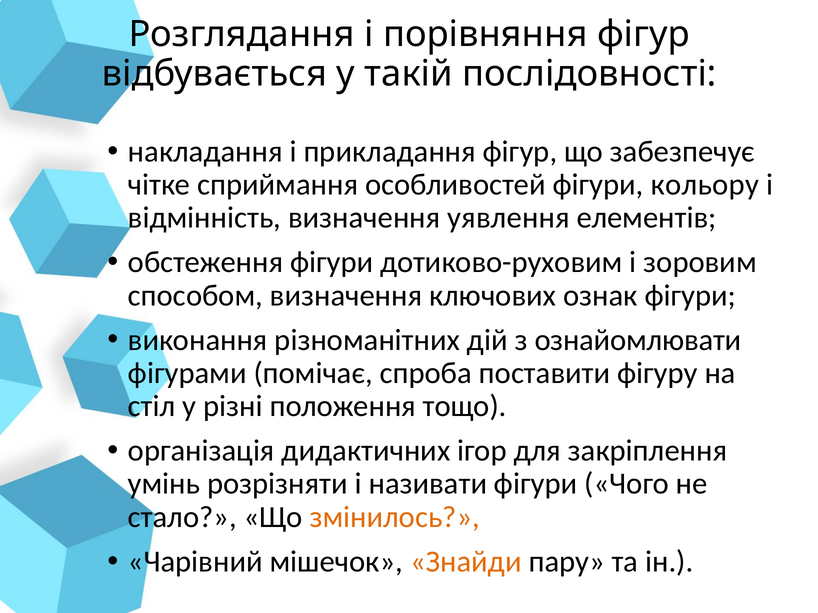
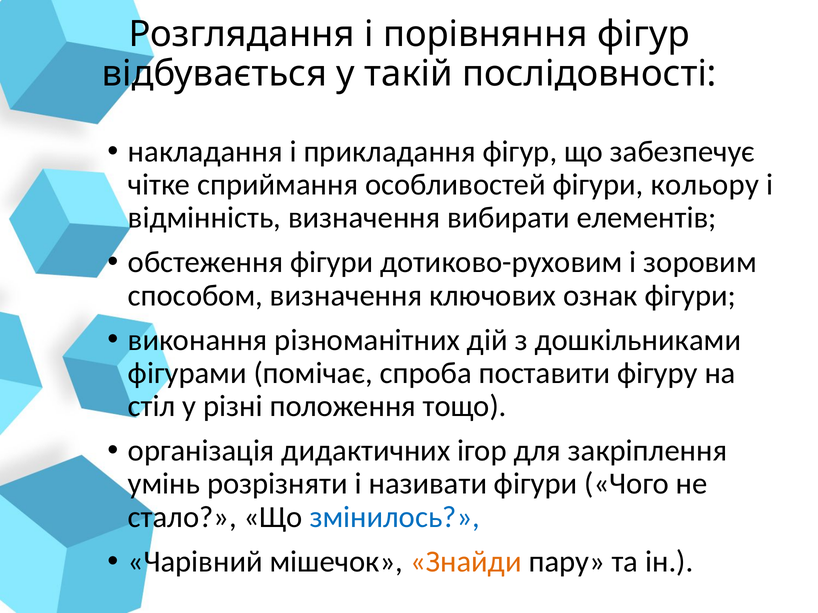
уявлення: уявлення -> вибирати (509, 218)
ознайомлювати: ознайомлювати -> дошкільниками (638, 340)
змінилось colour: orange -> blue (395, 517)
